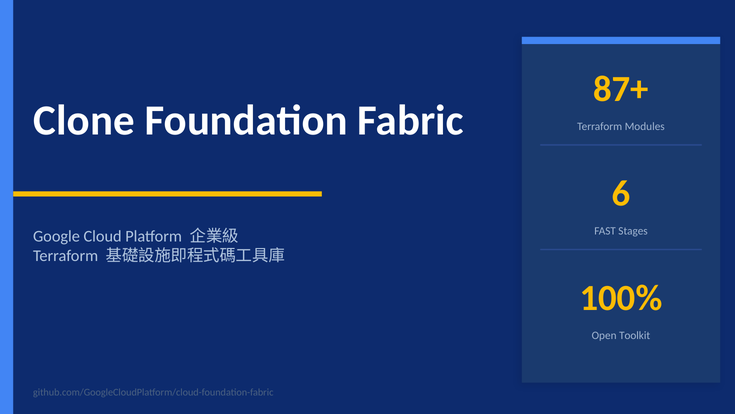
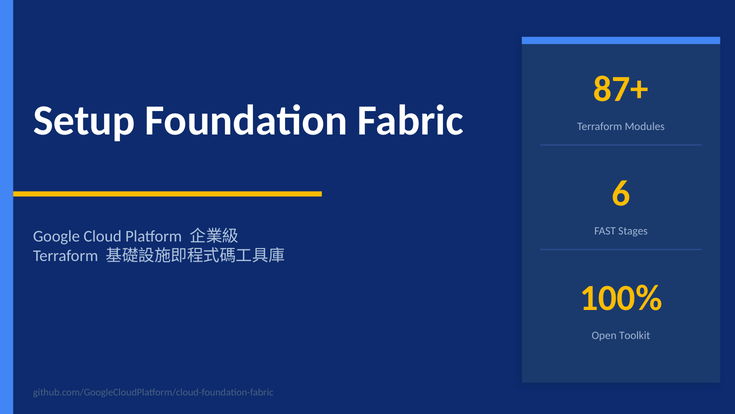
Clone: Clone -> Setup (84, 121)
